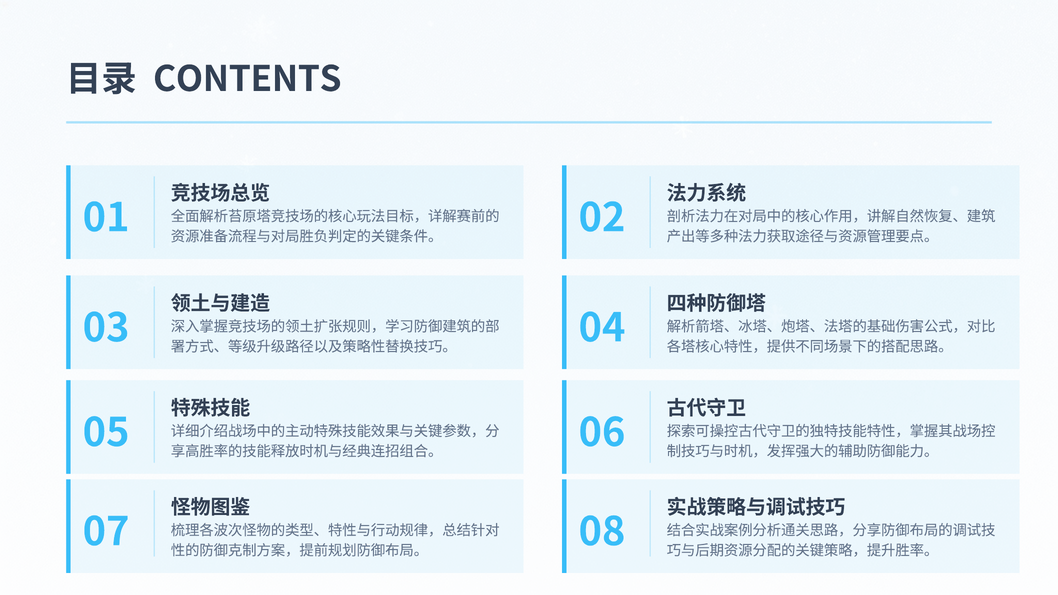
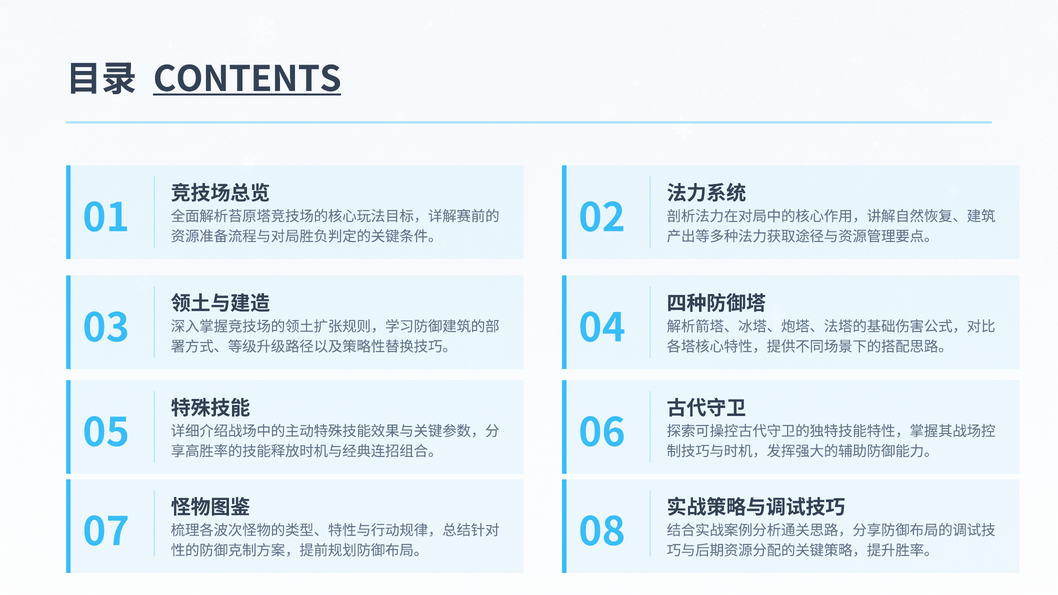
CONTENTS underline: none -> present (247, 79)
